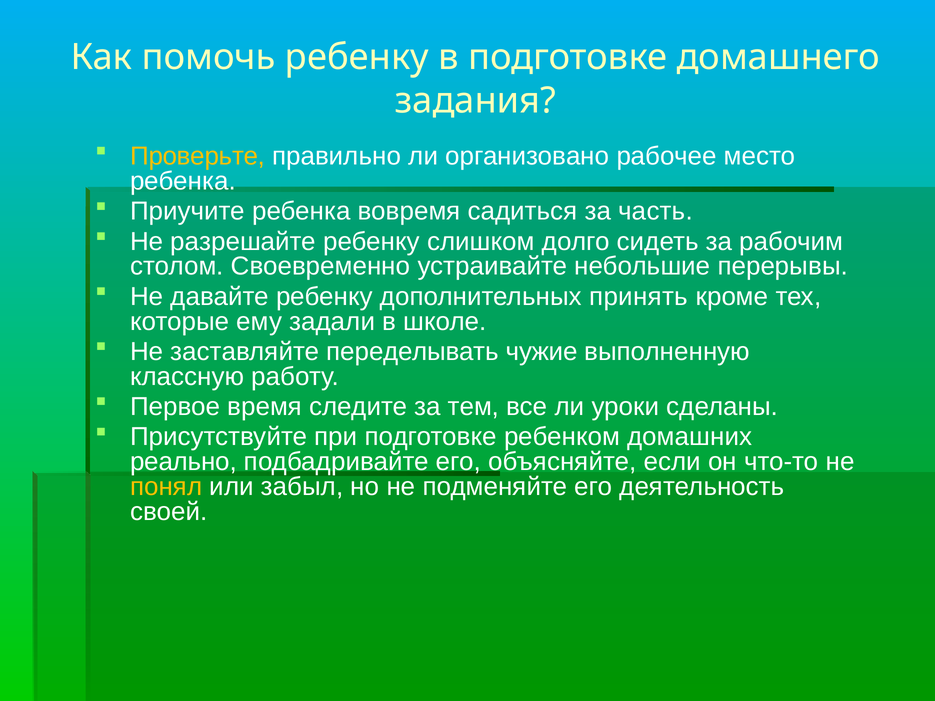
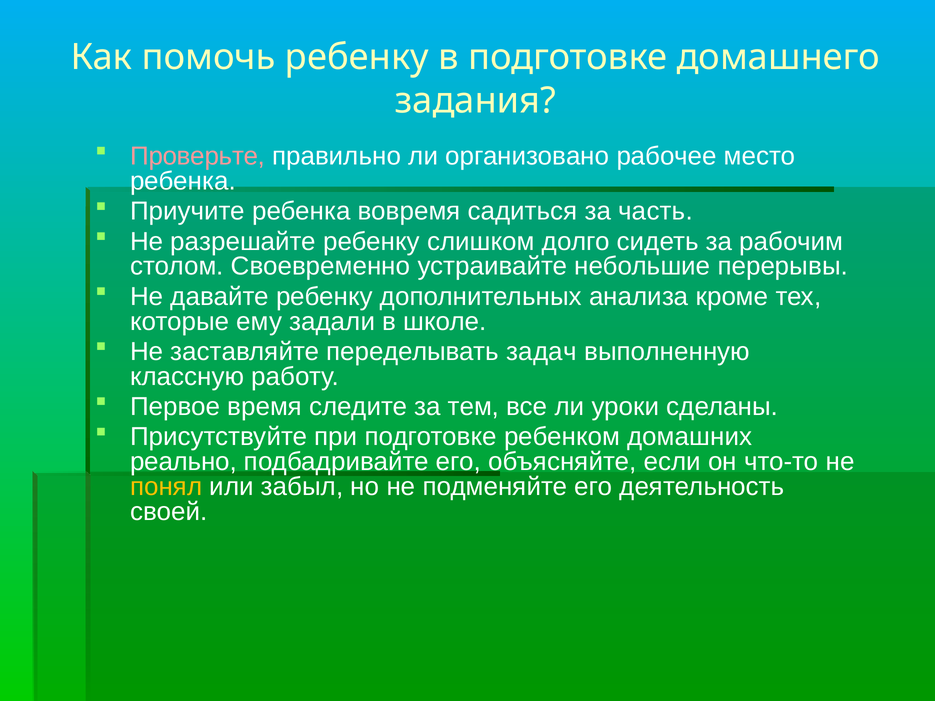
Проверьте colour: yellow -> pink (198, 156)
принять: принять -> анализа (639, 297)
чужие: чужие -> задач (541, 352)
